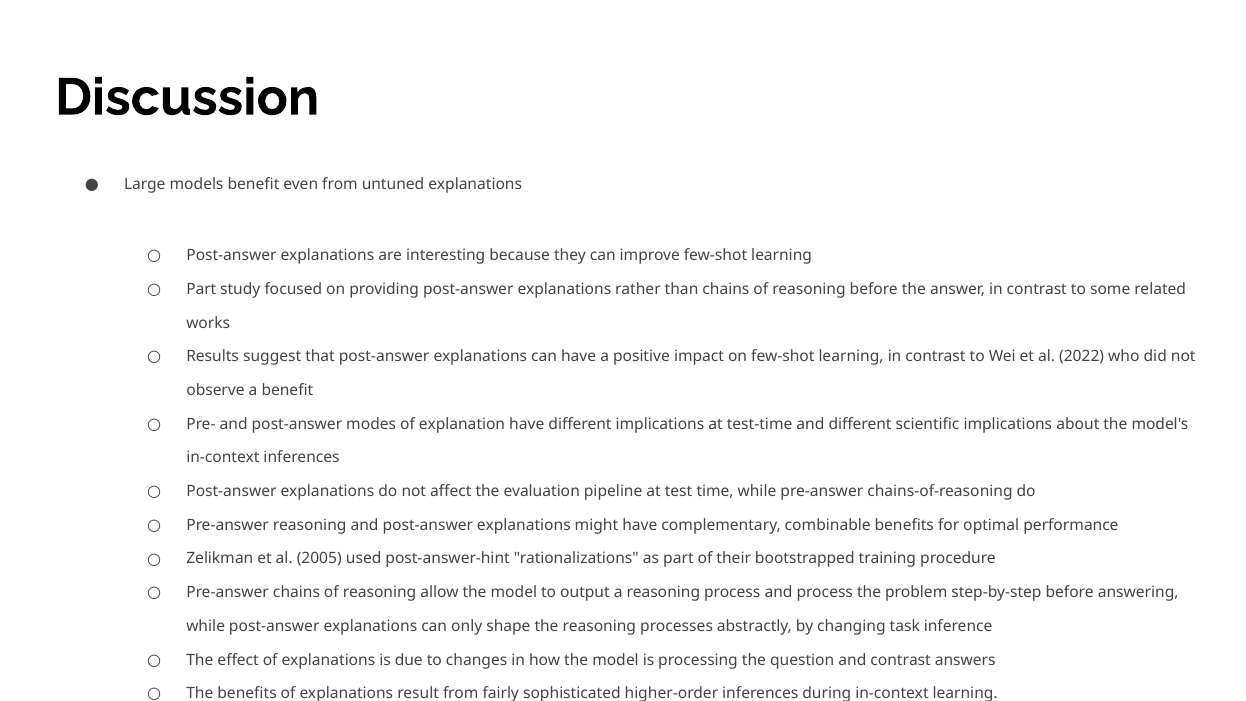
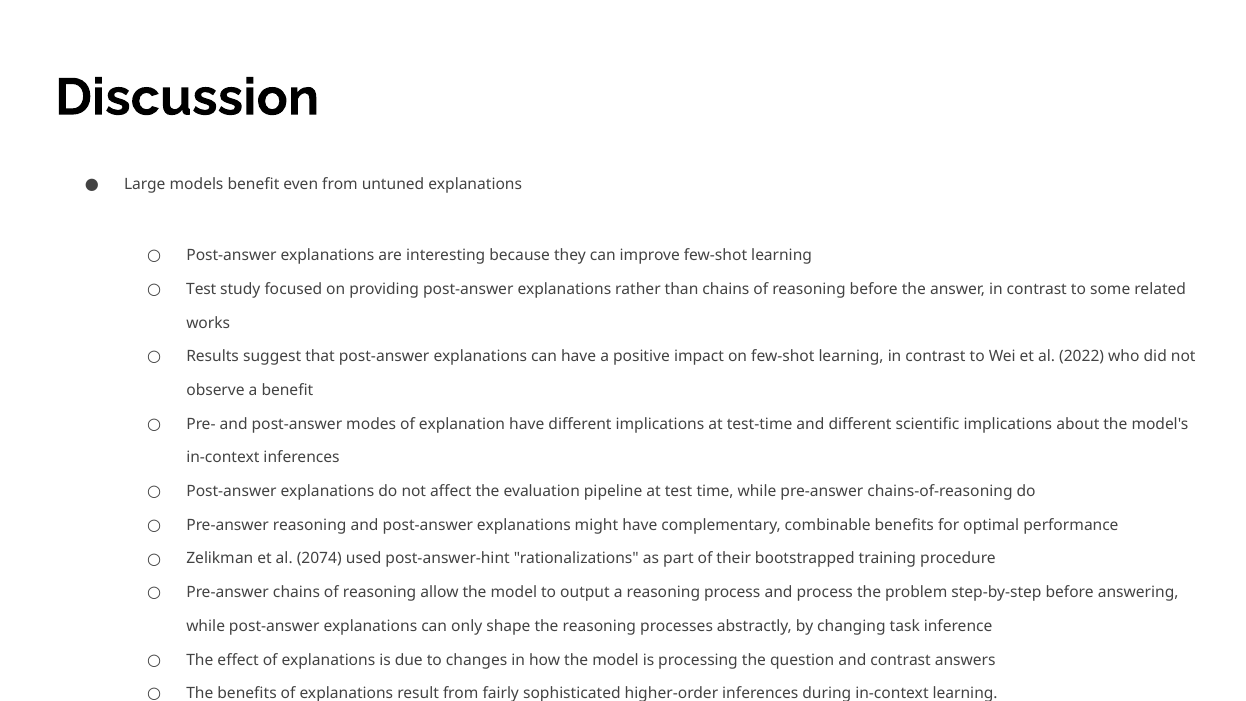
Part: Part -> Test (201, 289)
2005: 2005 -> 2074 (319, 559)
